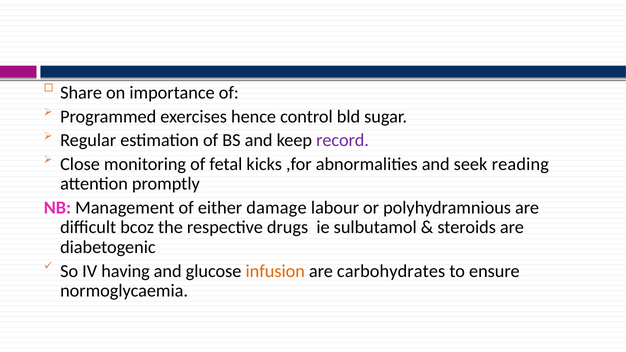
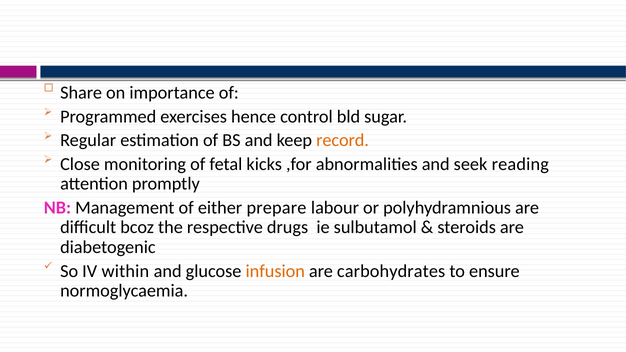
record colour: purple -> orange (343, 140)
damage: damage -> prepare (276, 208)
having: having -> within (125, 271)
